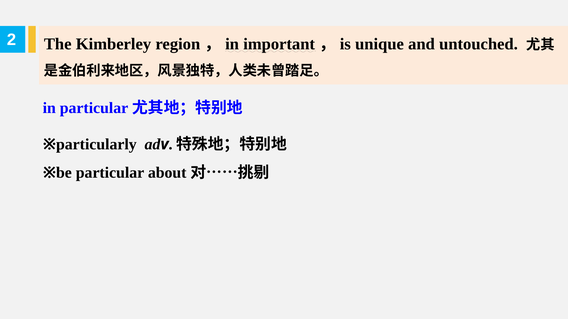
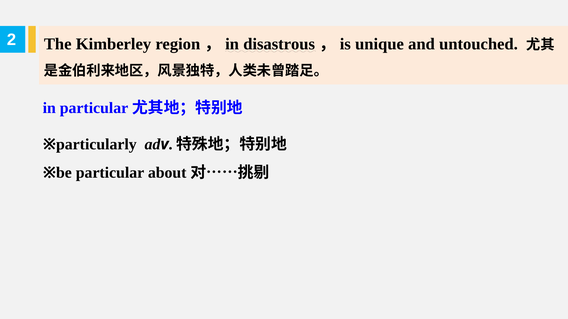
important: important -> disastrous (279, 44)
